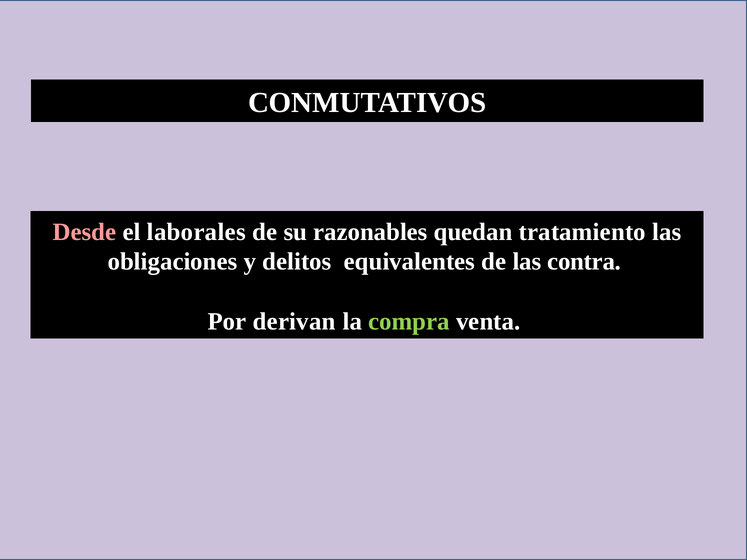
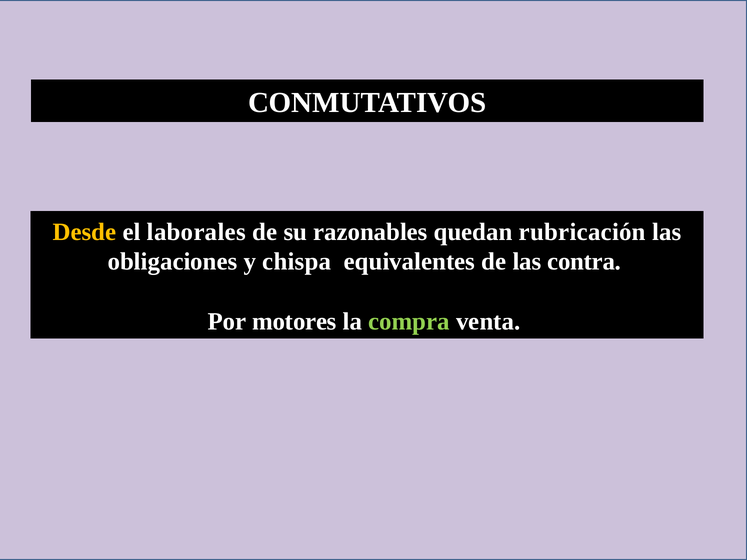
Desde colour: pink -> yellow (85, 232)
tratamiento: tratamiento -> rubricación (582, 232)
delitos: delitos -> chispa (297, 262)
derivan: derivan -> motores (294, 322)
